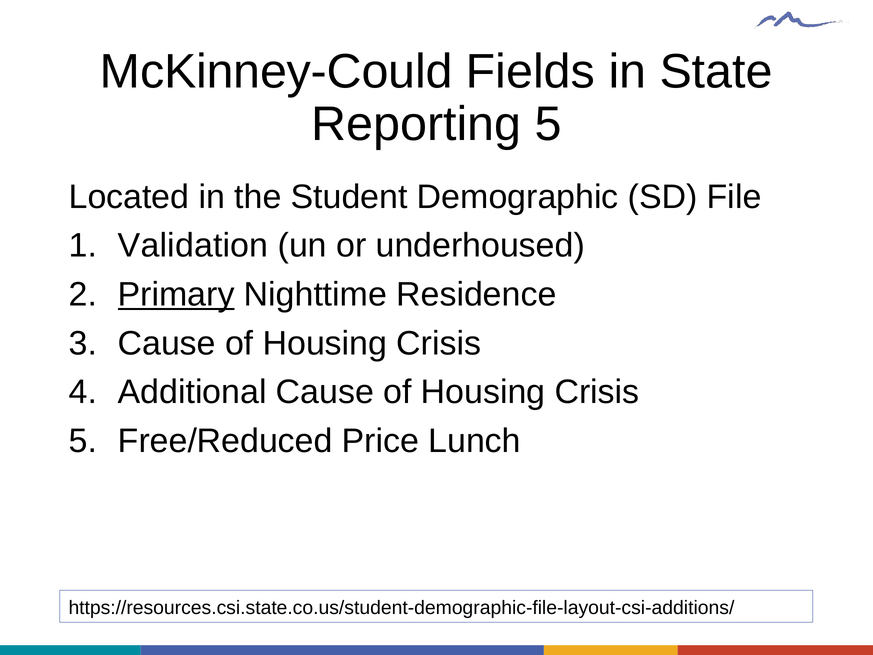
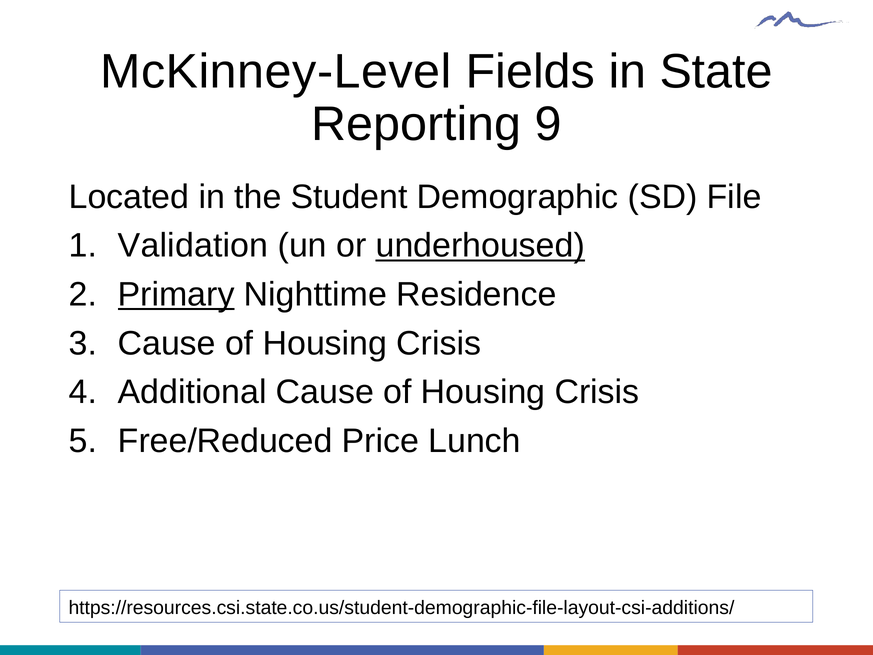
McKinney-Could: McKinney-Could -> McKinney-Level (276, 72)
Reporting 5: 5 -> 9 (548, 124)
underhoused underline: none -> present (480, 246)
